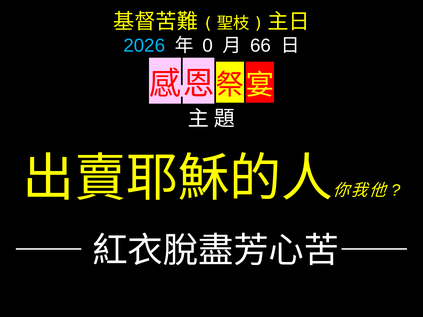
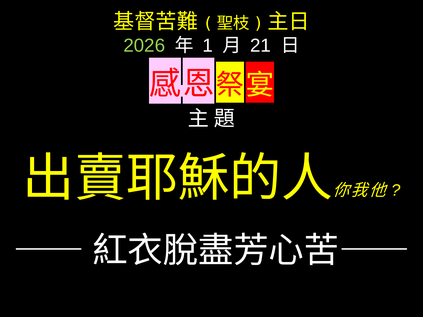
2026 colour: light blue -> light green (144, 46)
0: 0 -> 1 (208, 46)
66: 66 -> 21 (261, 46)
